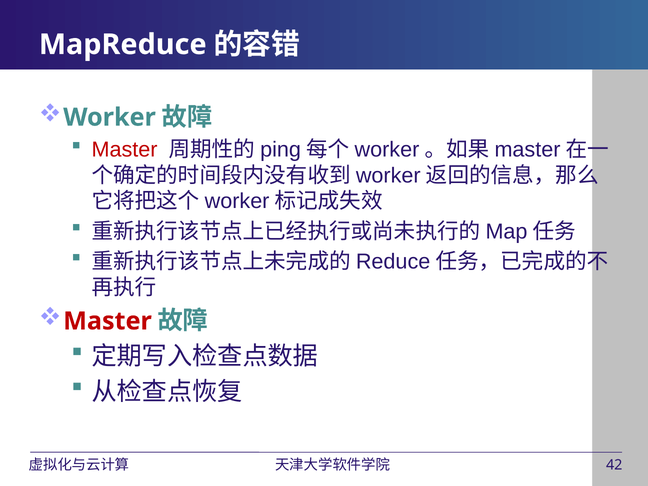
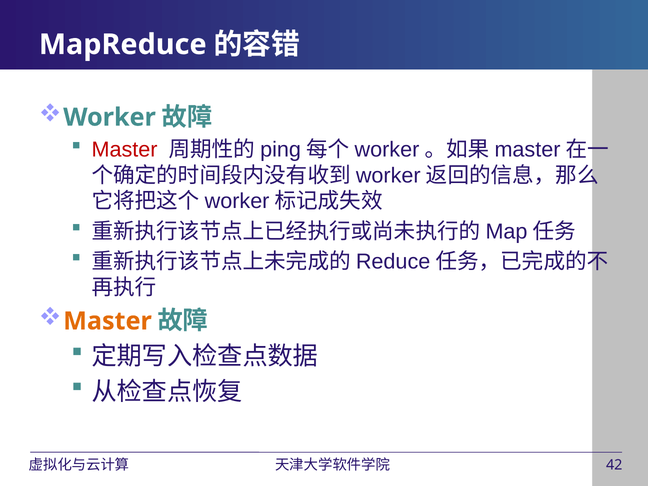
Master colour: red -> orange (107, 321)
